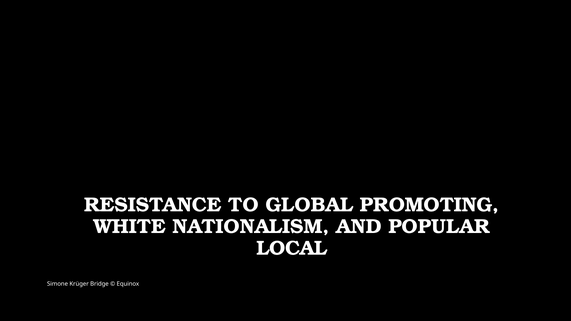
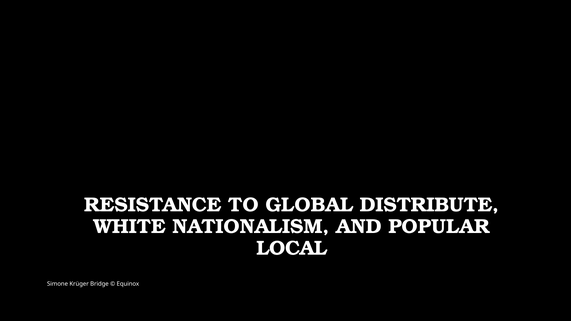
PROMOTING: PROMOTING -> DISTRIBUTE (429, 205)
